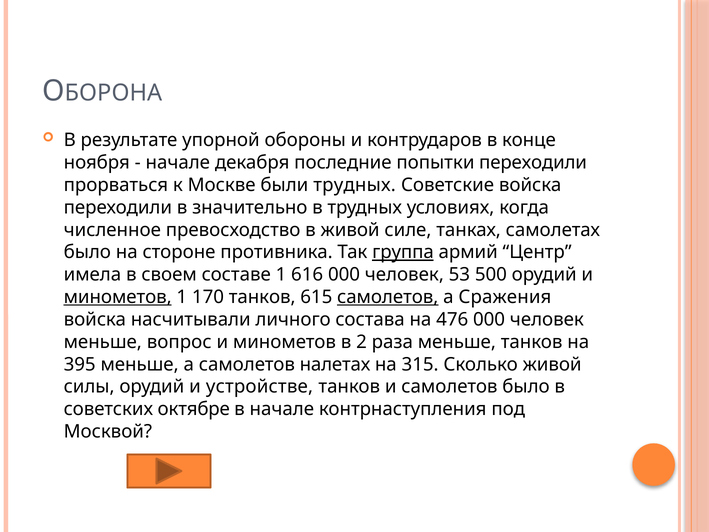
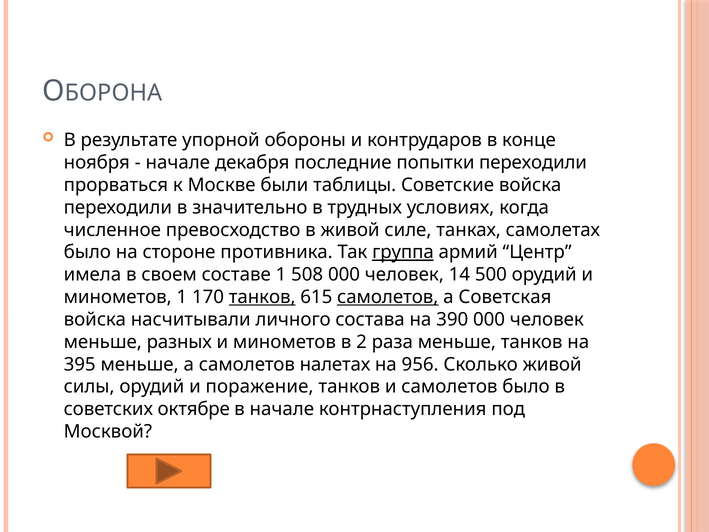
были трудных: трудных -> таблицы (355, 185)
616: 616 -> 508 (307, 275)
53: 53 -> 14 (459, 275)
минометов underline: present -> none (118, 297)
танков underline: none -> present (262, 297)
Сражения: Сражения -> Советская (505, 297)
476: 476 -> 390 (452, 319)
вопрос: вопрос -> разных (179, 342)
315: 315 -> 956 (420, 364)
устройстве: устройстве -> поражение (260, 387)
